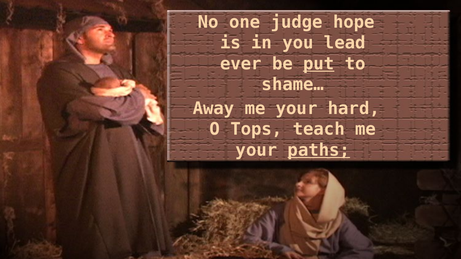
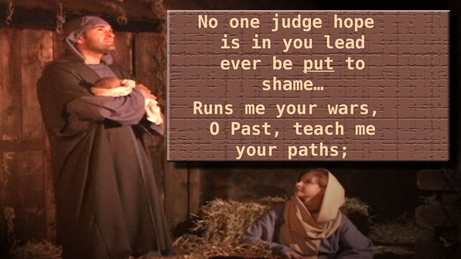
Away: Away -> Runs (213, 109)
hard: hard -> wars (354, 109)
Tops: Tops -> Past (256, 129)
paths underline: present -> none (319, 150)
